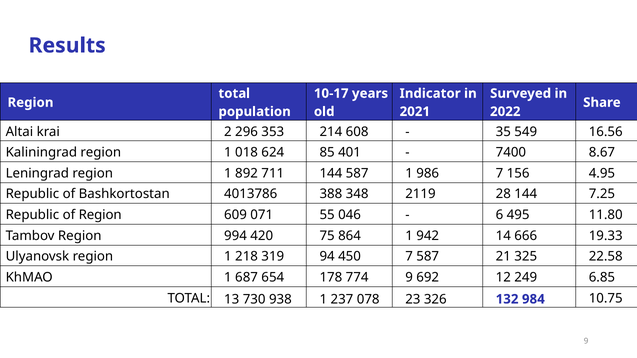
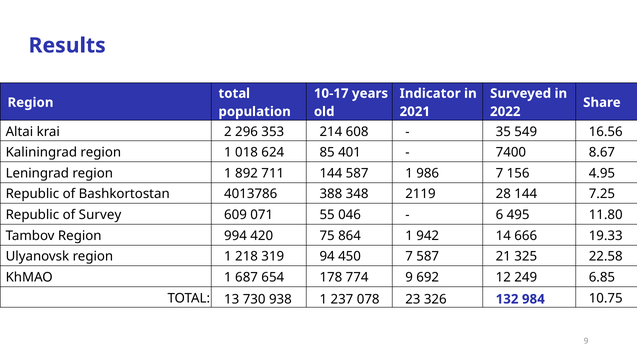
of Region: Region -> Survey (100, 215)
